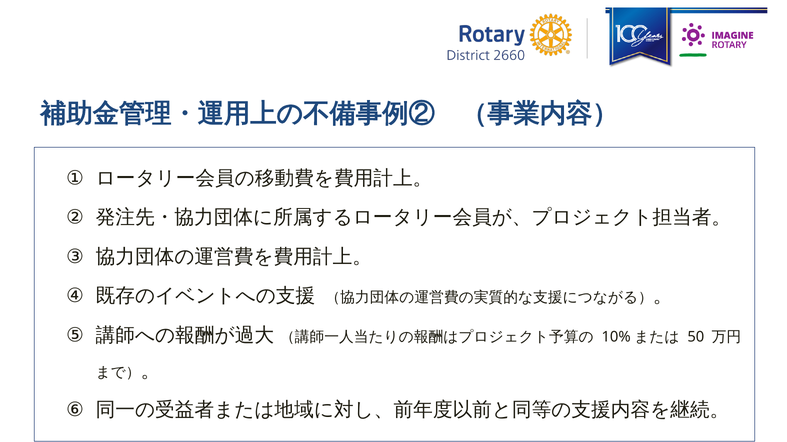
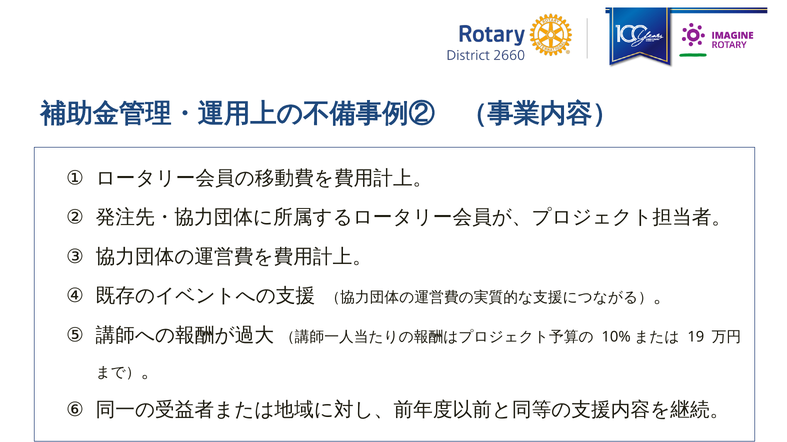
50: 50 -> 19 (696, 337)
